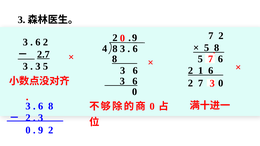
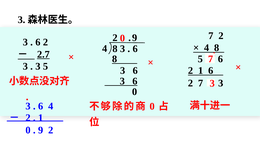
5: 5 -> 4 (207, 48)
0: 0 -> 3 (221, 83)
8: 8 -> 4 (51, 106)
3: 3 -> 1 (41, 118)
